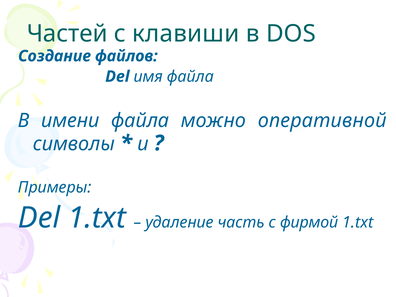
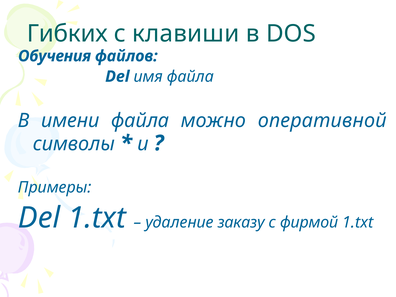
Частей: Частей -> Гибких (67, 34)
Создание: Создание -> Обучения (55, 56)
часть: часть -> заказу (241, 222)
